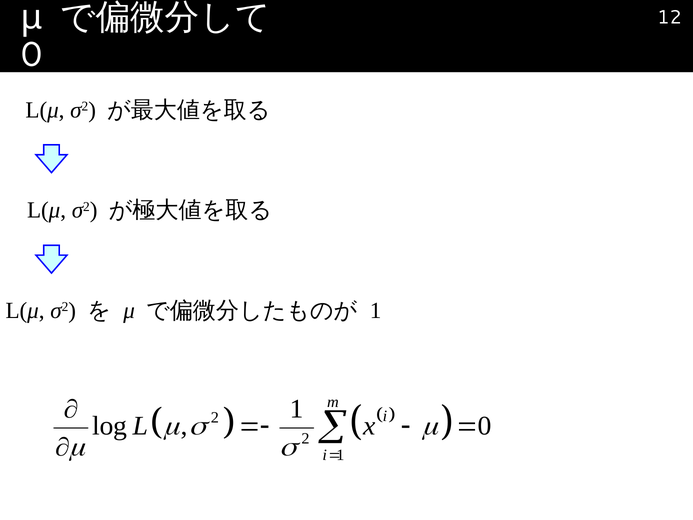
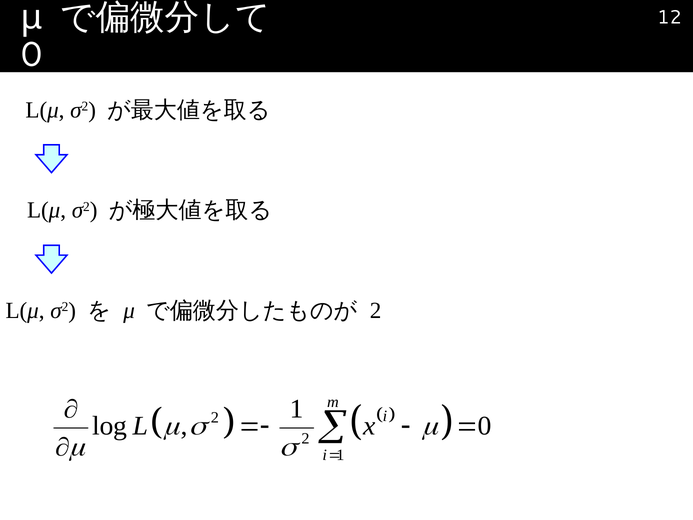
1: 1 -> 2 (376, 311)
